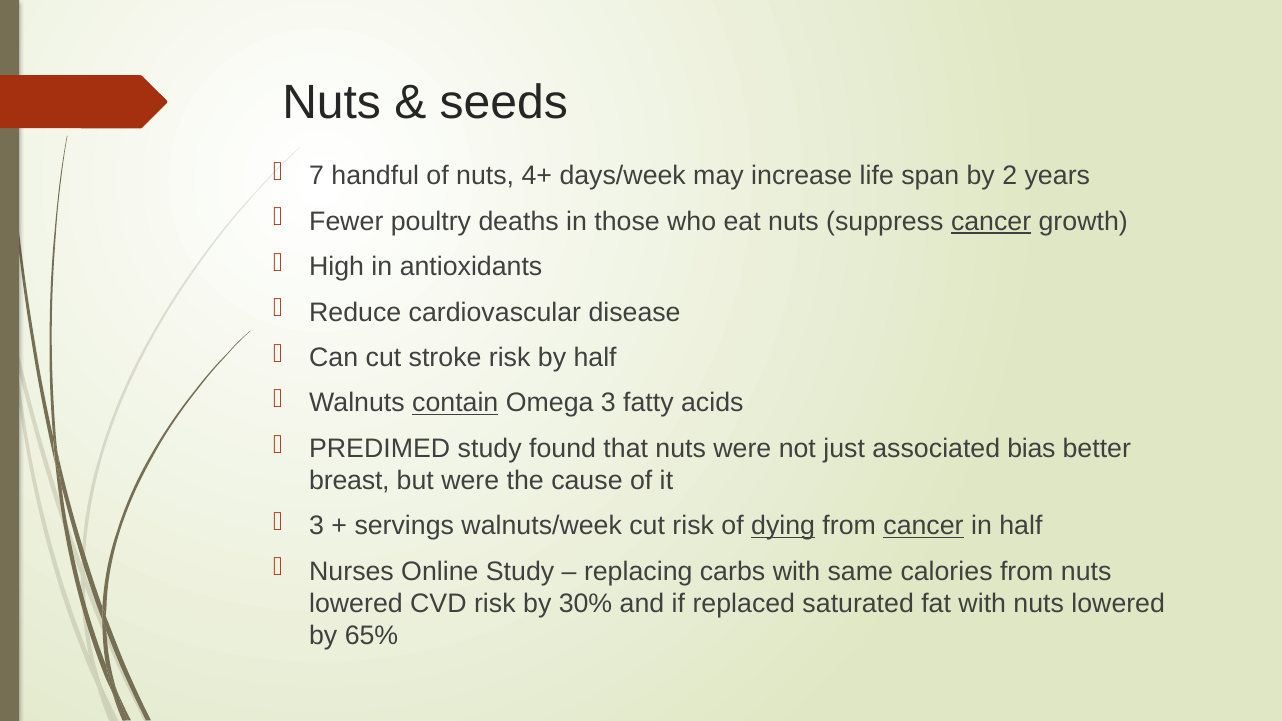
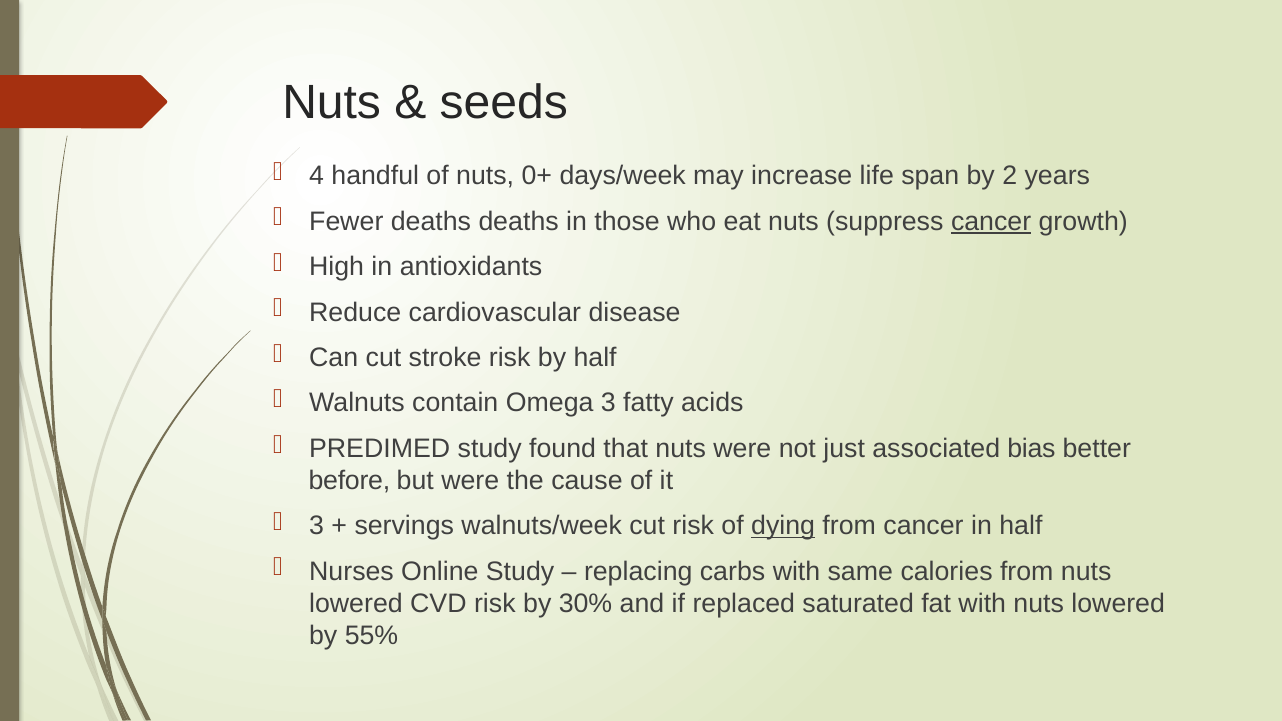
7: 7 -> 4 (317, 176)
4+: 4+ -> 0+ (537, 176)
Fewer poultry: poultry -> deaths (431, 221)
contain underline: present -> none (455, 403)
breast: breast -> before (349, 481)
cancer underline: present -> none (924, 526)
65%: 65% -> 55% (372, 636)
